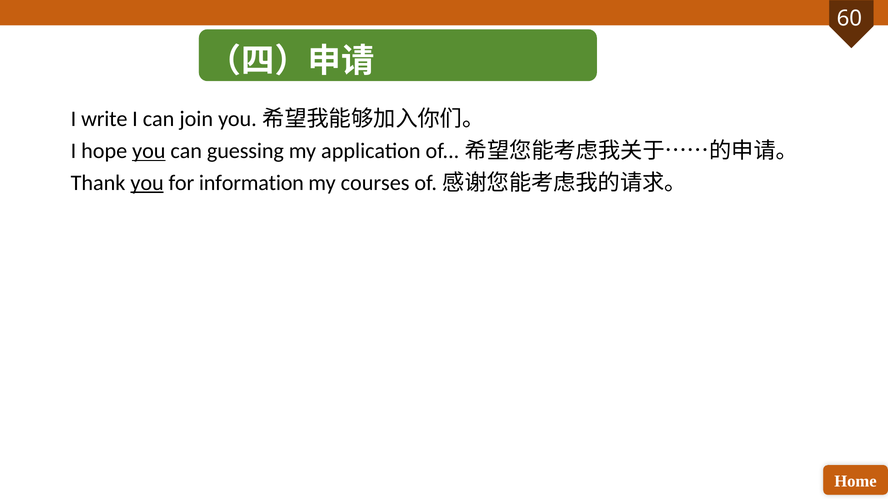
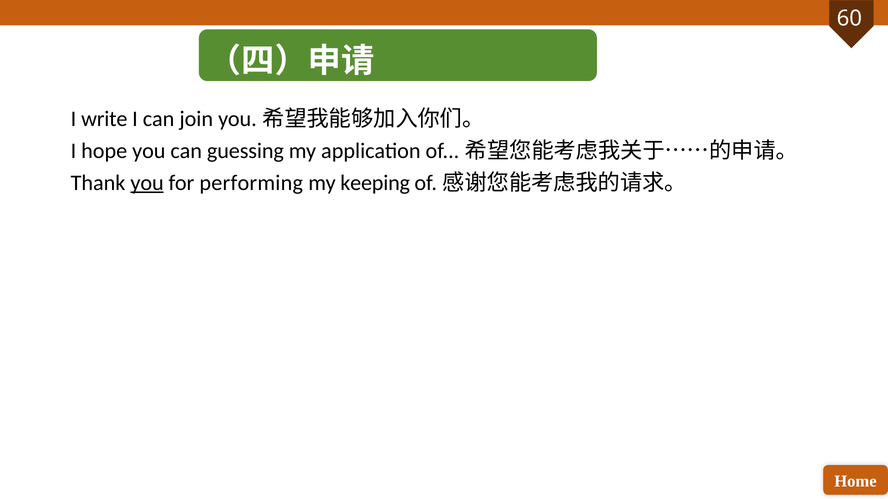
you underline: present -> none (149, 151)
information: information -> performing (251, 183)
courses: courses -> keeping (375, 183)
